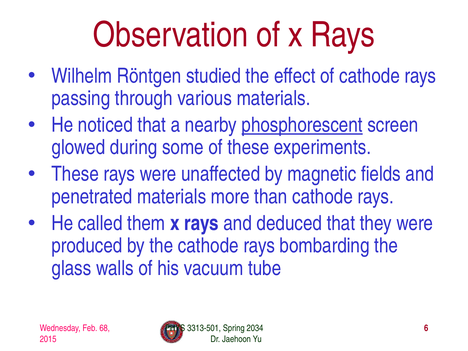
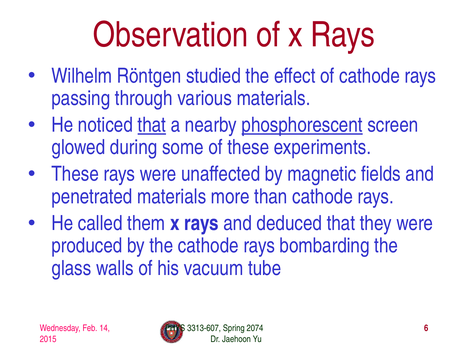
that underline: none -> present (152, 125)
68: 68 -> 14 (105, 328)
3313-501: 3313-501 -> 3313-607 (204, 328)
2034: 2034 -> 2074 (255, 328)
